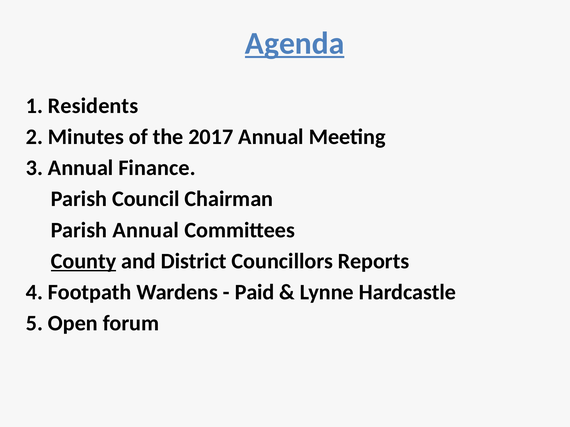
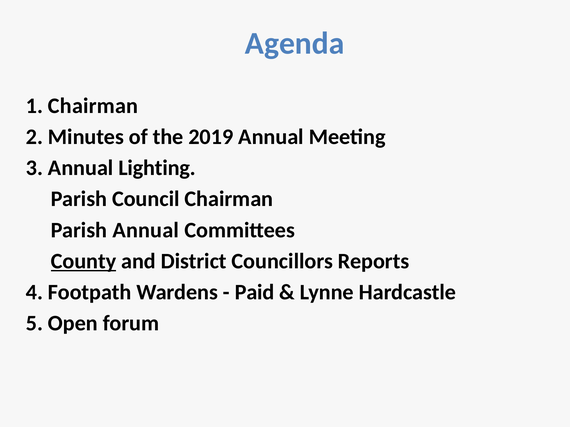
Agenda underline: present -> none (295, 43)
1 Residents: Residents -> Chairman (93, 106)
2017: 2017 -> 2019 (211, 137)
Finance: Finance -> Lighting (157, 168)
